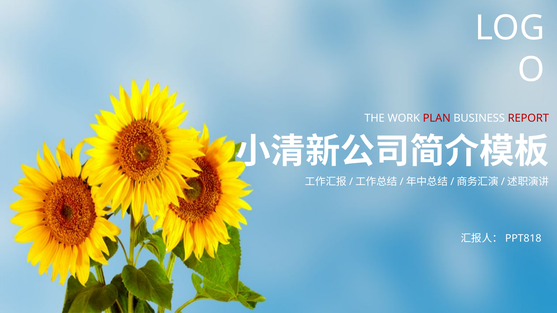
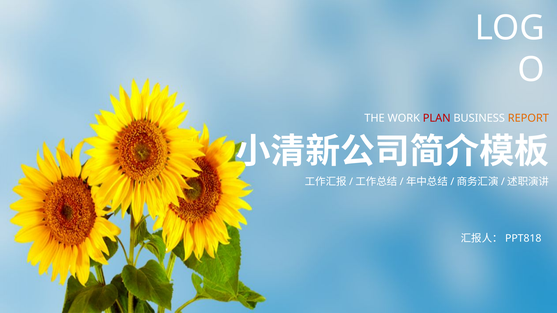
REPORT colour: red -> orange (528, 118)
